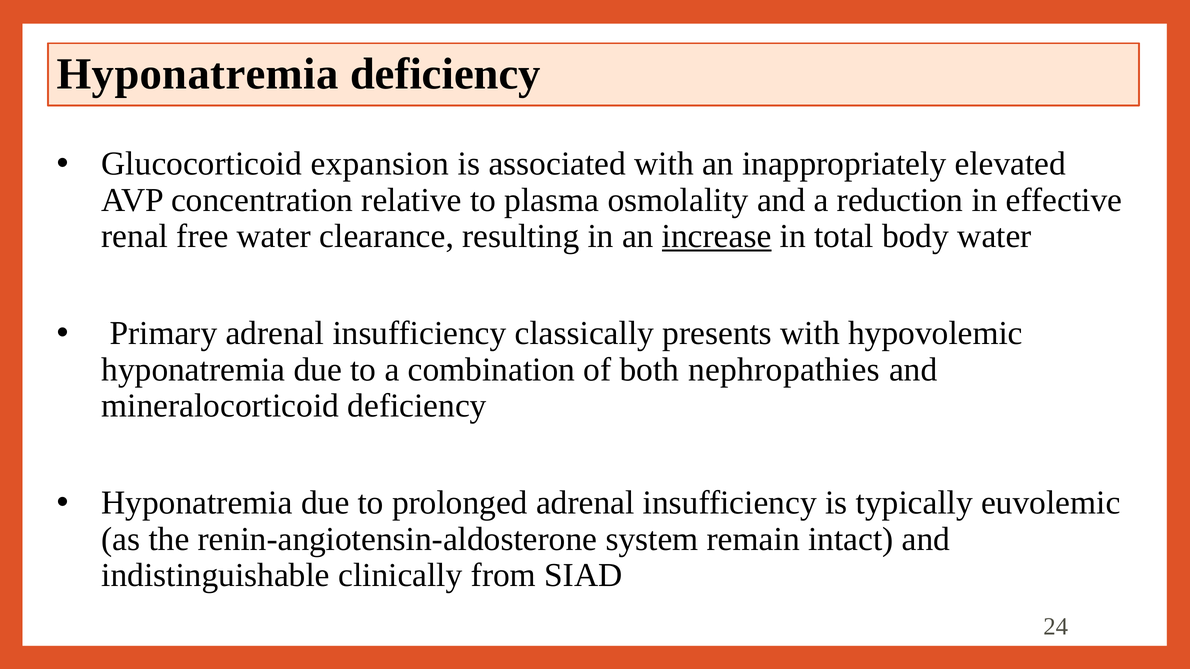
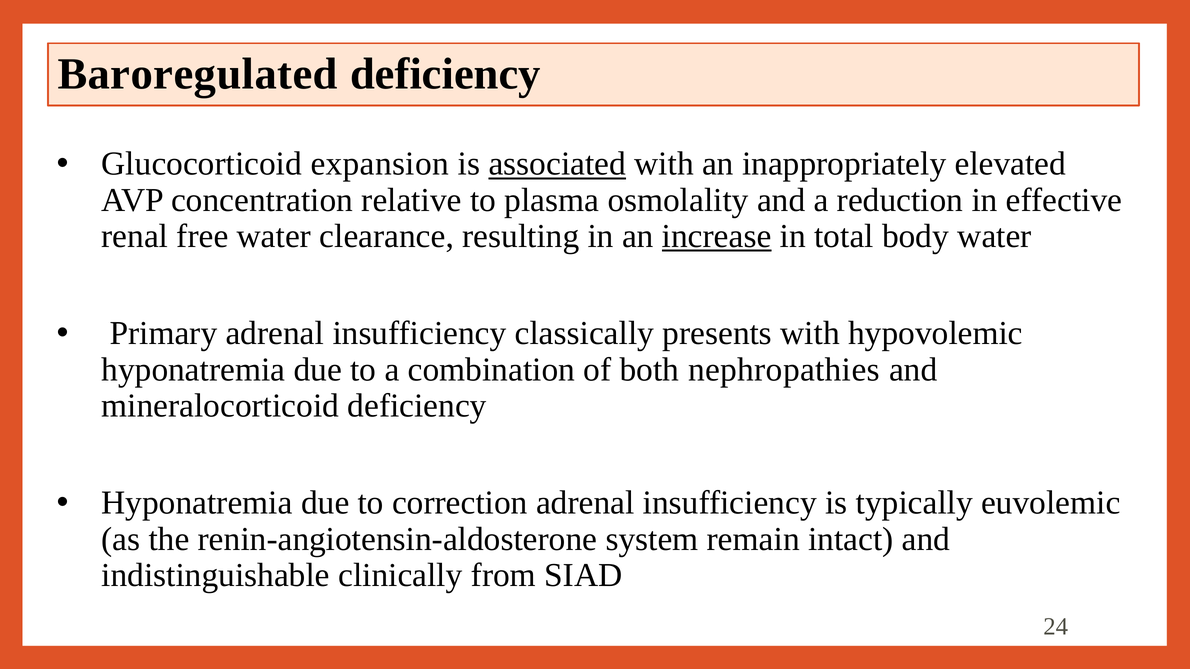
Hyponatremia: Hyponatremia -> Baroregulated (198, 74)
associated underline: none -> present (557, 164)
prolonged: prolonged -> correction (460, 503)
